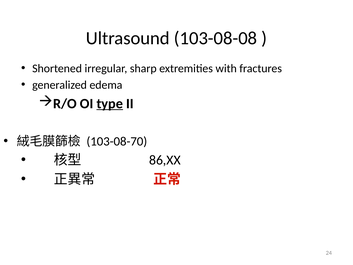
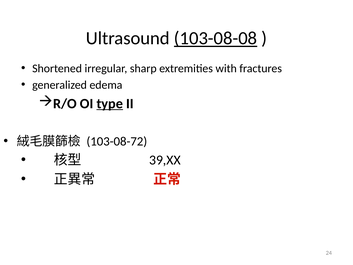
103-08-08 underline: none -> present (216, 38)
103-08-70: 103-08-70 -> 103-08-72 (117, 141)
86,XX: 86,XX -> 39,XX (165, 160)
